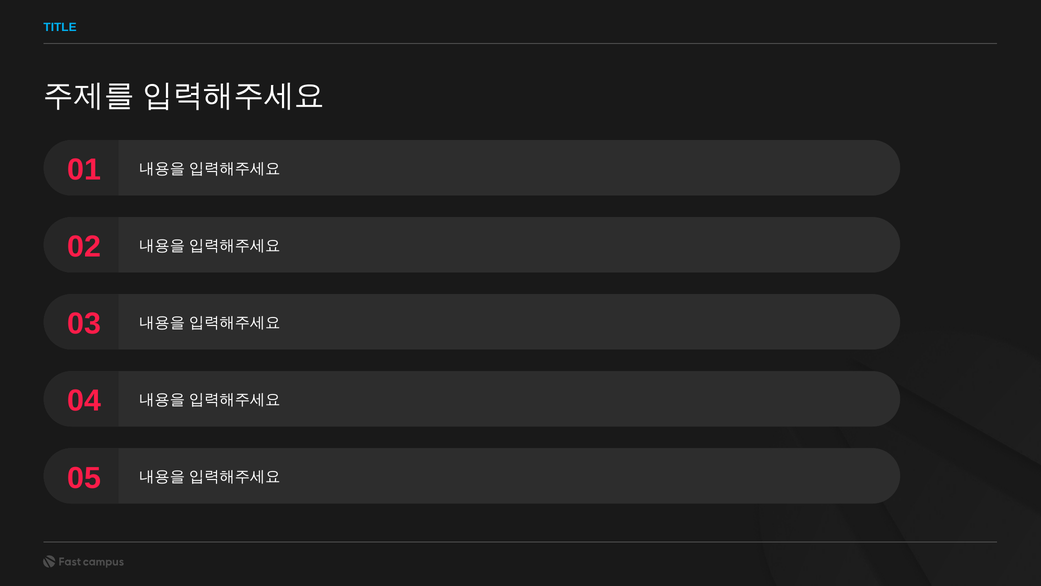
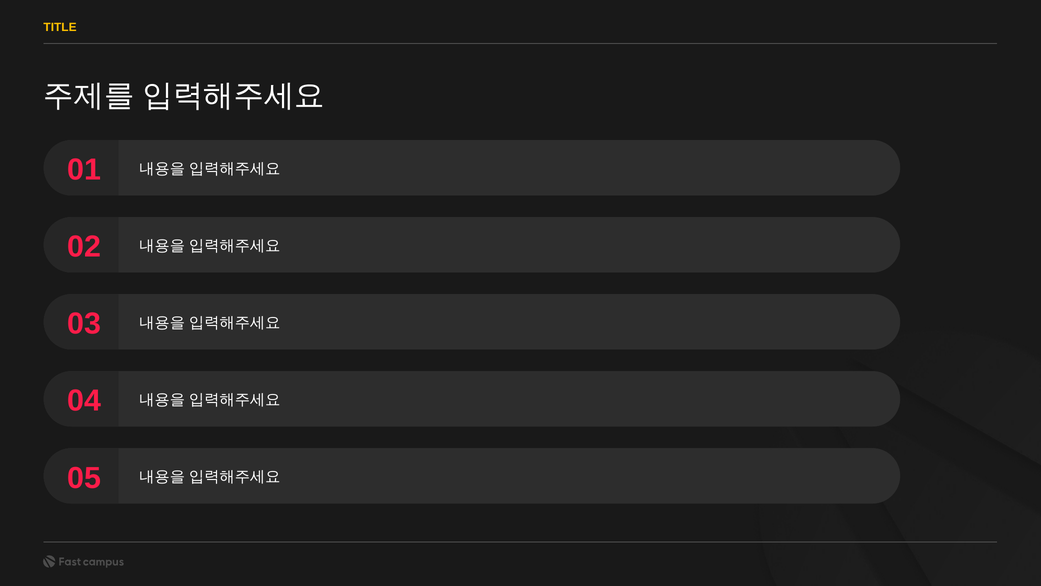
TITLE colour: light blue -> yellow (60, 28)
